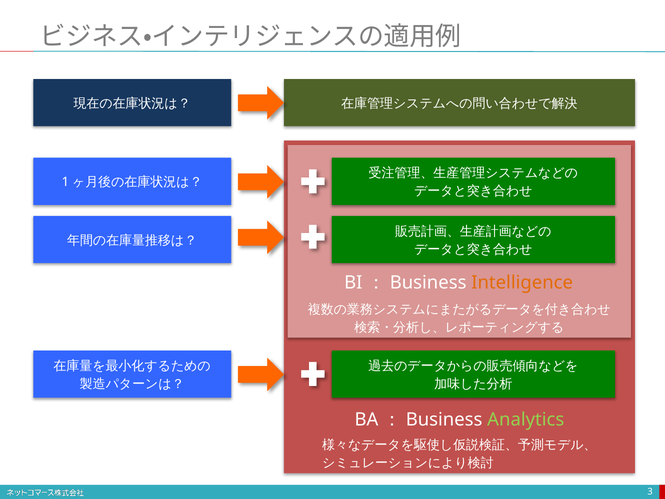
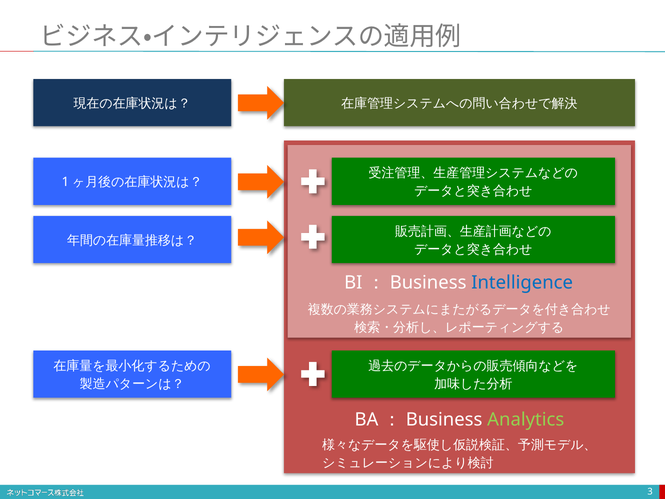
Intelligence colour: orange -> blue (522, 283)
